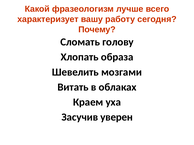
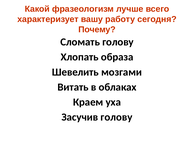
Засучив уверен: уверен -> голову (116, 118)
